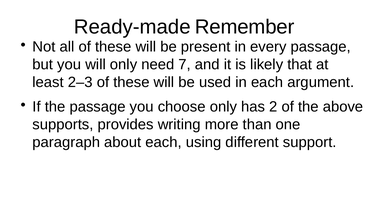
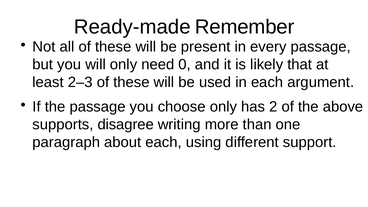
7: 7 -> 0 (185, 64)
provides: provides -> disagree (126, 125)
